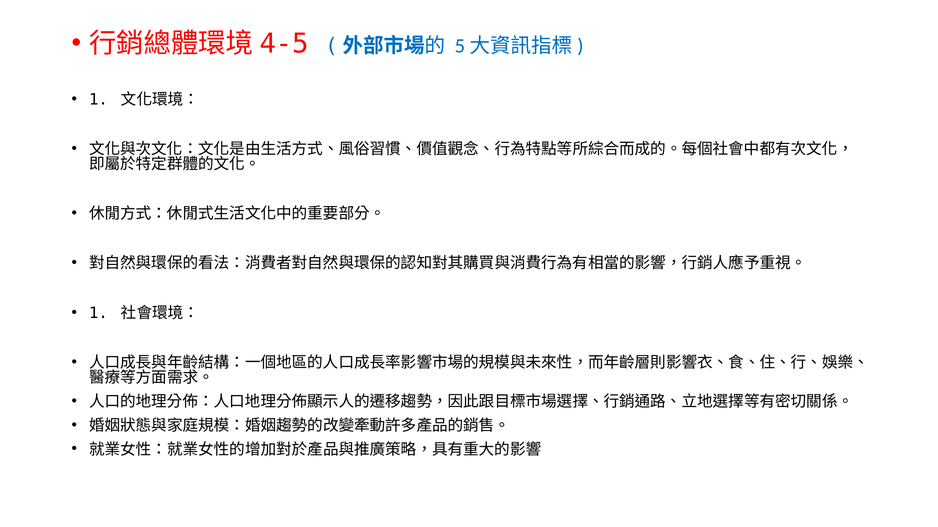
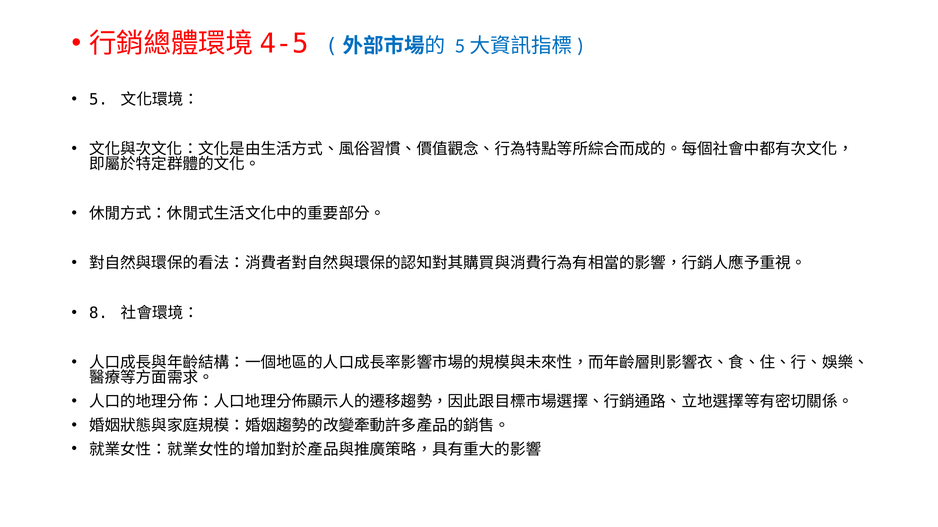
1: 1 -> 5 (98, 100)
1: 1 -> 8 (98, 313)
